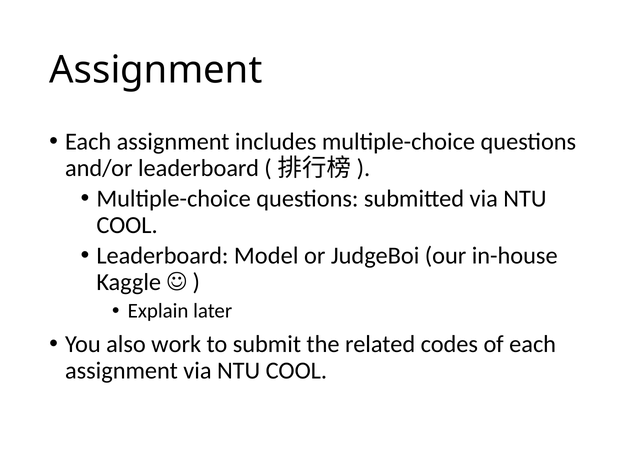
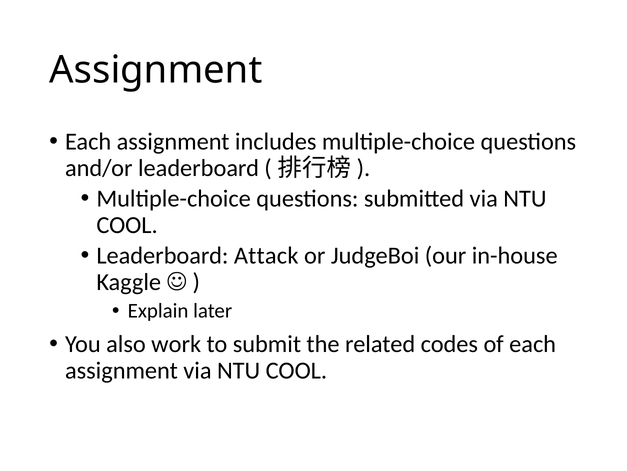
Model: Model -> Attack (266, 255)
